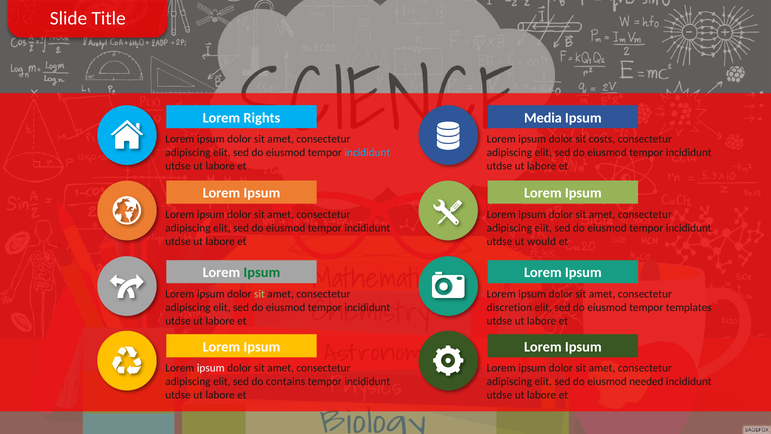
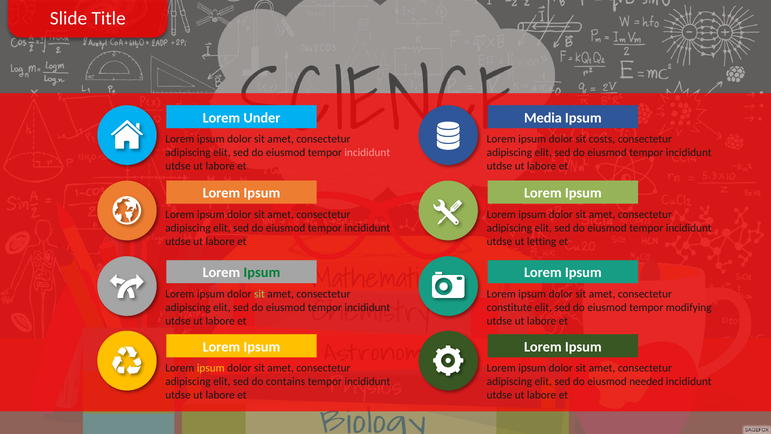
Rights: Rights -> Under (262, 118)
incididunt colour: light blue -> pink (367, 152)
would: would -> letting (542, 241)
discretion: discretion -> constitute (509, 307)
templates: templates -> modifying (689, 307)
ipsum colour: white -> yellow (211, 368)
